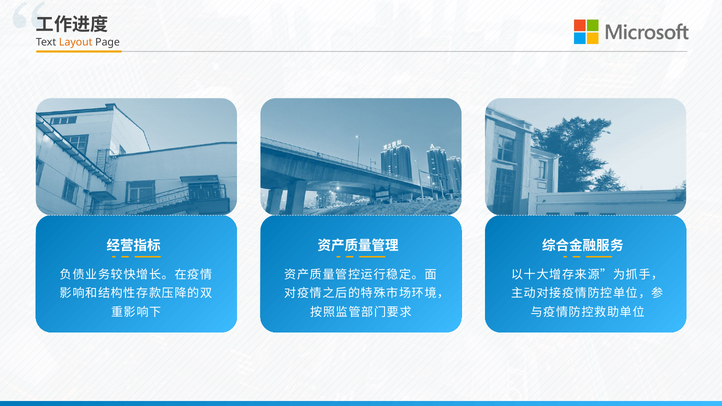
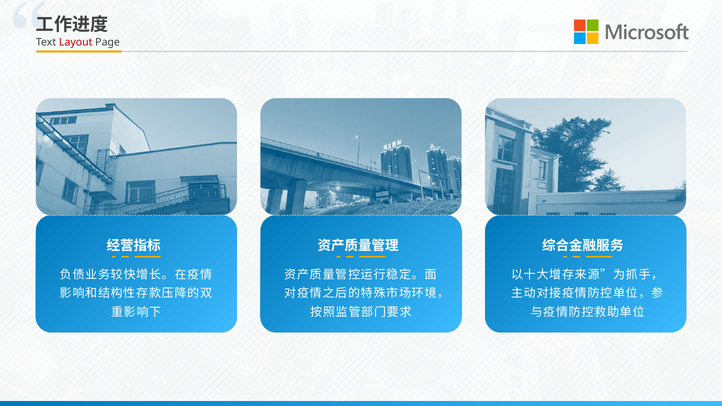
Layout colour: orange -> red (76, 42)
